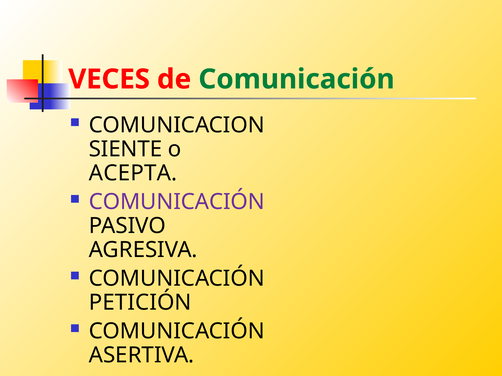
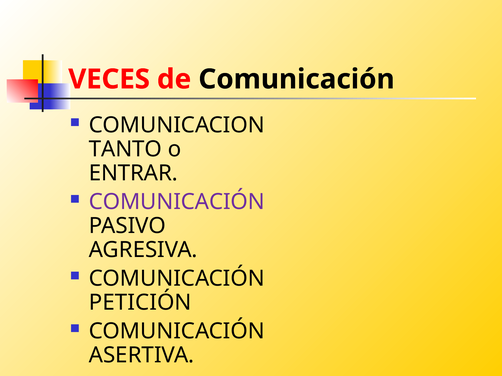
Comunicación colour: green -> black (297, 79)
SIENTE: SIENTE -> TANTO (125, 149)
ACEPTA: ACEPTA -> ENTRAR (133, 173)
